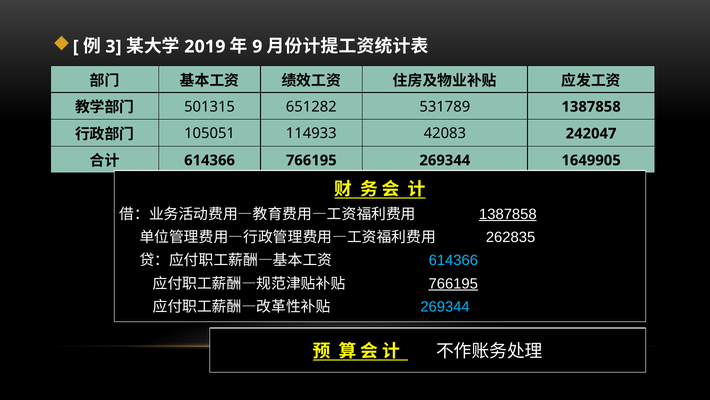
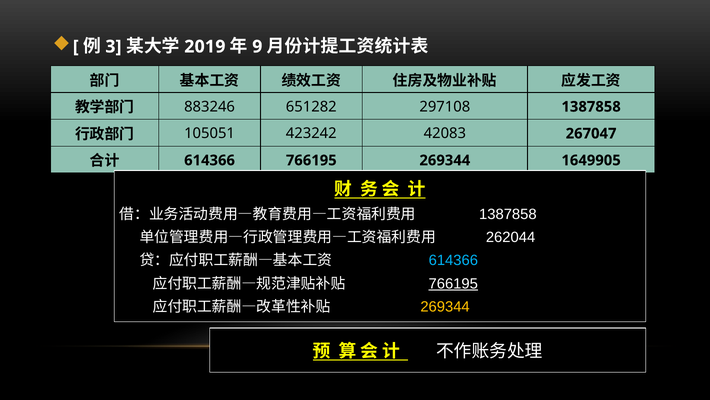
501315: 501315 -> 883246 (210, 107)
531789: 531789 -> 297108 (445, 107)
114933: 114933 -> 423242 (311, 133)
242047: 242047 -> 267047 (591, 133)
1387858 underline: present -> none (508, 214)
262835: 262835 -> 262044 (511, 237)
269344 colour: light blue -> yellow (445, 306)
